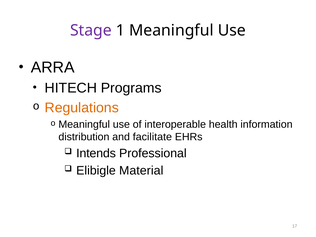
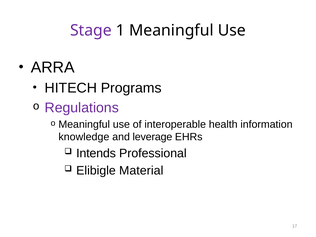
Regulations colour: orange -> purple (82, 108)
distribution: distribution -> knowledge (84, 137)
facilitate: facilitate -> leverage (152, 137)
